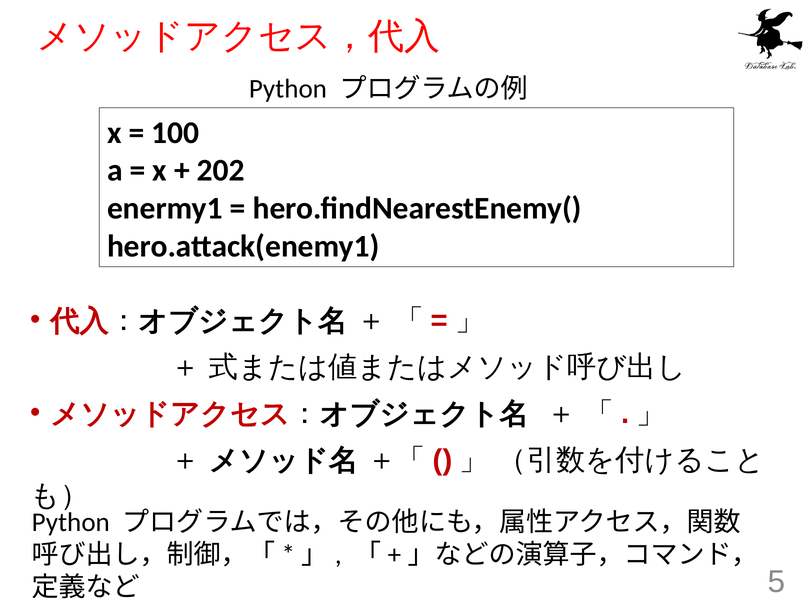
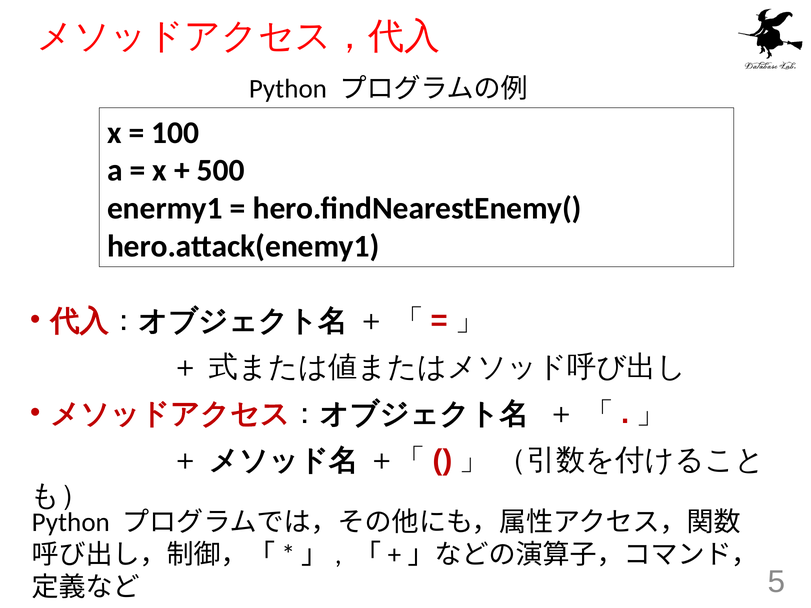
202: 202 -> 500 (221, 171)
